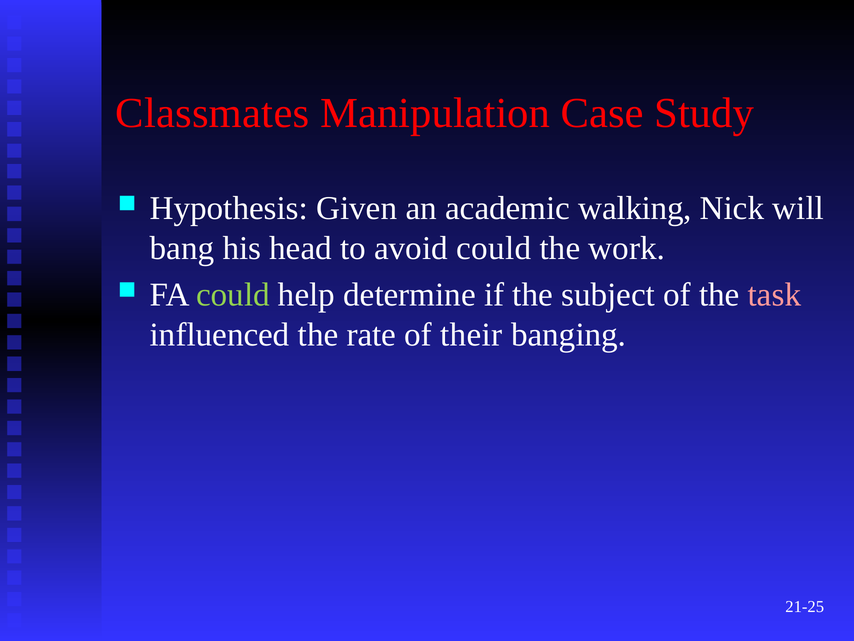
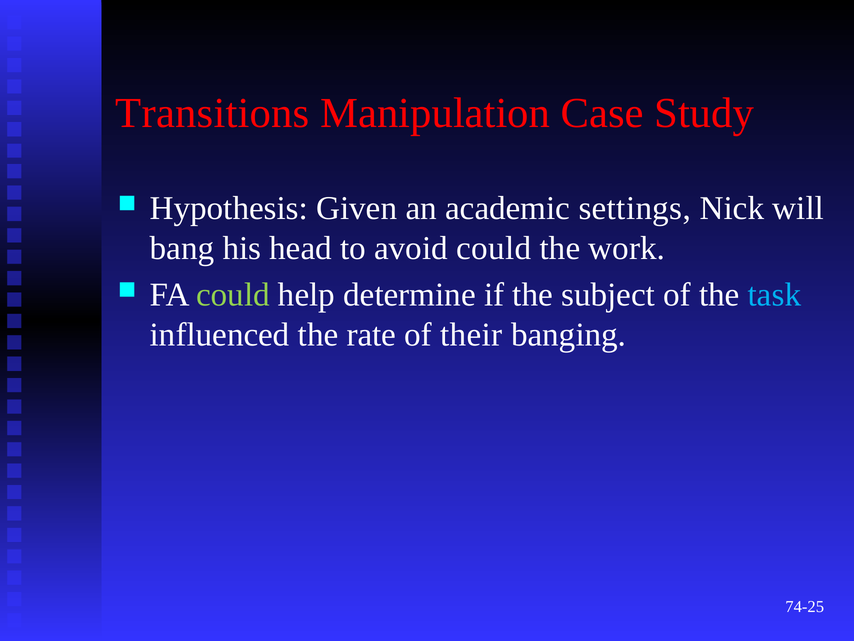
Classmates: Classmates -> Transitions (212, 113)
walking: walking -> settings (635, 208)
task colour: pink -> light blue (775, 295)
21-25: 21-25 -> 74-25 (805, 606)
